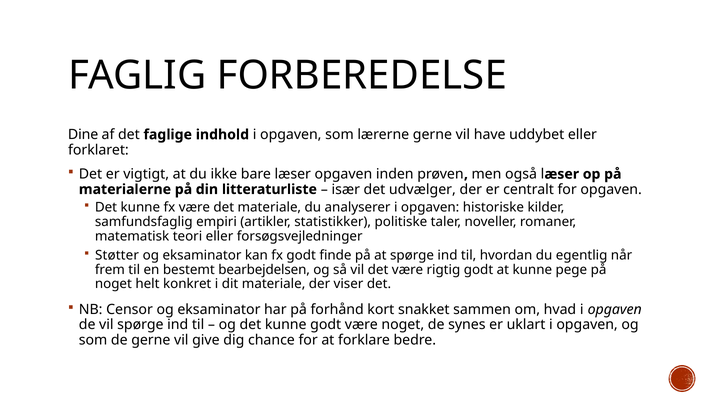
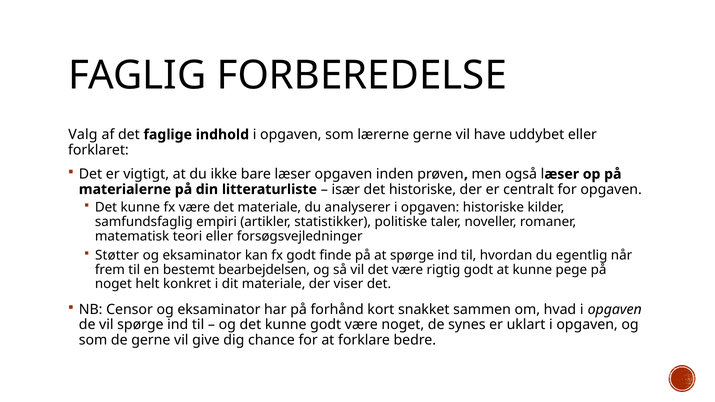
Dine: Dine -> Valg (83, 135)
det udvælger: udvælger -> historiske (423, 189)
